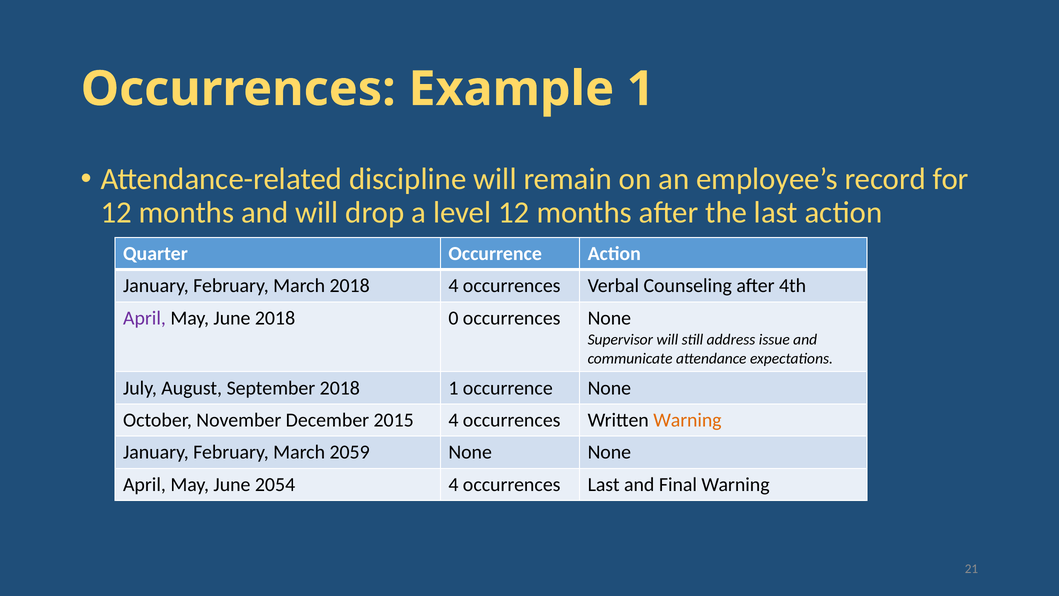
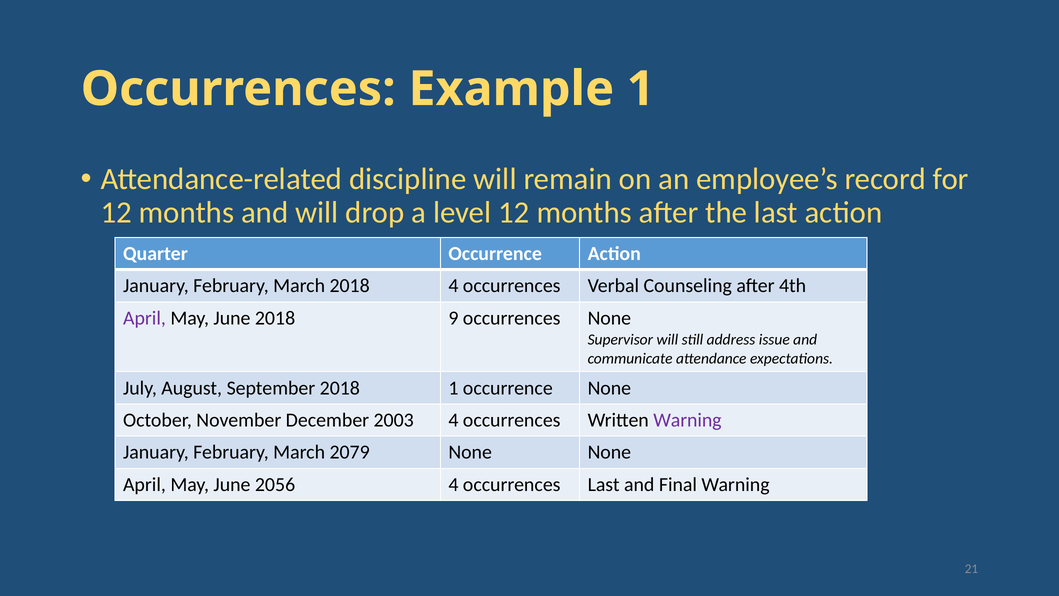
0: 0 -> 9 (453, 318)
2015: 2015 -> 2003 (394, 420)
Warning colour: orange -> purple (687, 420)
2059: 2059 -> 2079 (350, 452)
2054: 2054 -> 2056 (275, 484)
